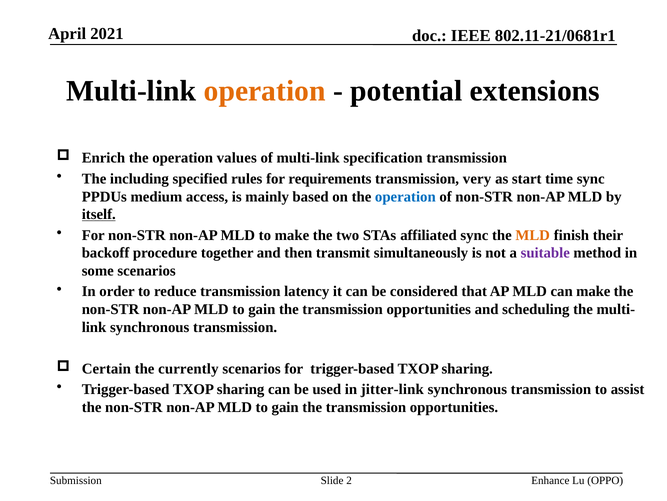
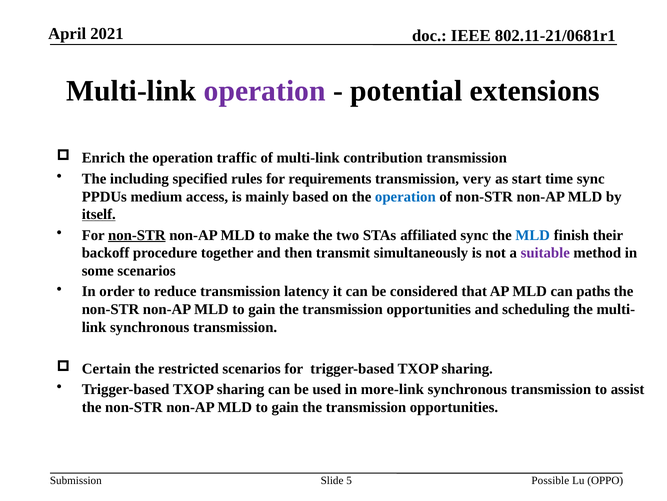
operation colour: orange -> purple (265, 91)
values: values -> traffic (237, 158)
specification: specification -> contribution (383, 158)
non-STR underline: none -> present (137, 235)
MLD colour: orange -> blue (533, 235)
can make: make -> paths (593, 291)
currently: currently -> restricted (188, 368)
jitter-link: jitter-link -> more-link (392, 389)
2: 2 -> 5 (349, 480)
Enhance: Enhance -> Possible (550, 480)
